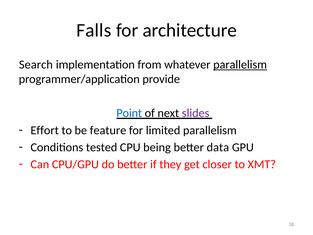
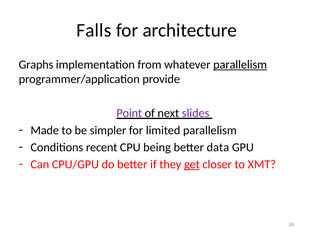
Search: Search -> Graphs (36, 64)
Point colour: blue -> purple (129, 113)
Effort: Effort -> Made (45, 130)
feature: feature -> simpler (108, 130)
tested: tested -> recent (102, 147)
get underline: none -> present (192, 164)
